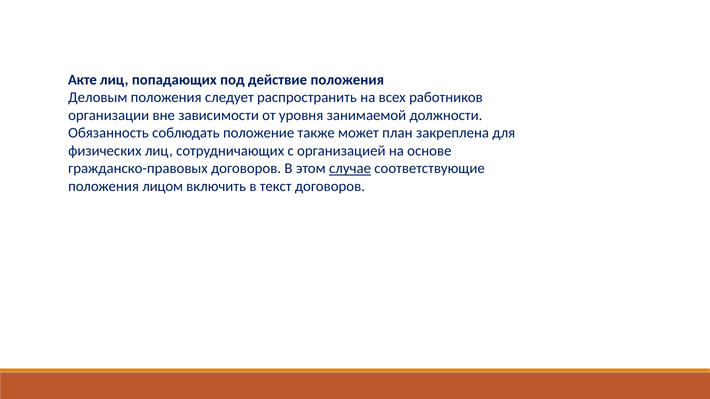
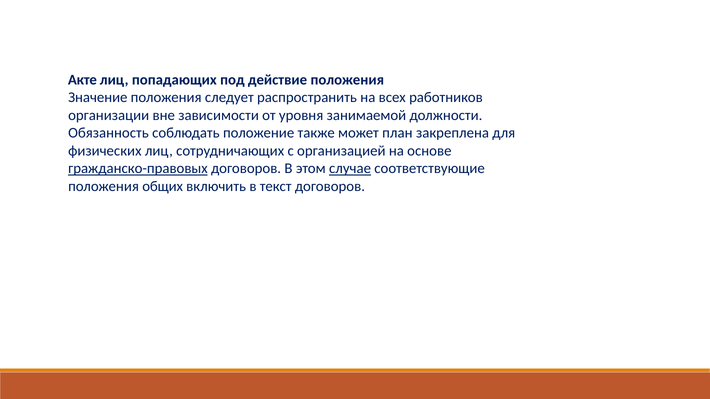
Деловым: Деловым -> Значение (98, 98)
гражданско-правовых underline: none -> present (138, 169)
лицом: лицом -> общих (163, 186)
